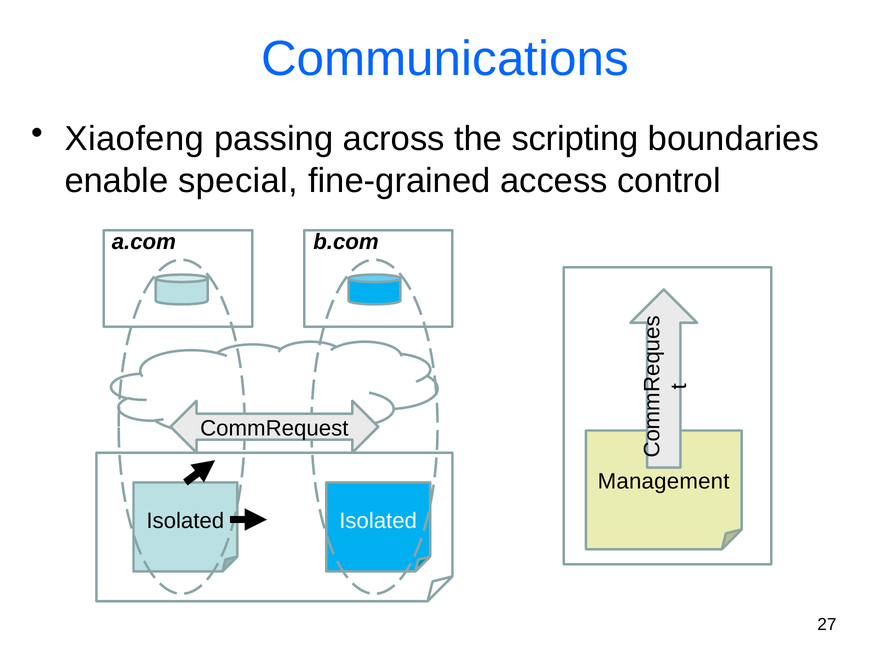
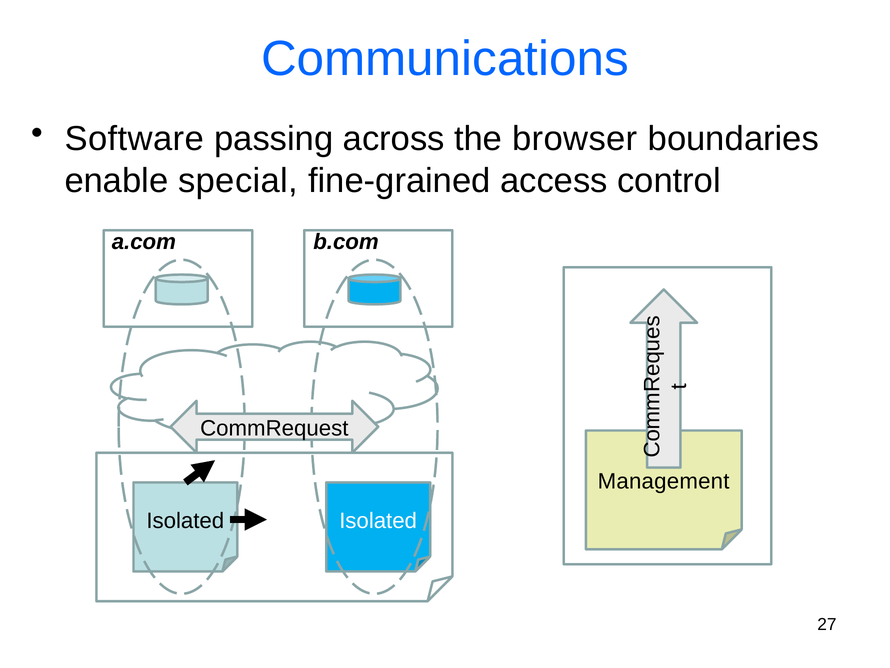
Xiaofeng: Xiaofeng -> Software (134, 139)
scripting: scripting -> browser (575, 139)
